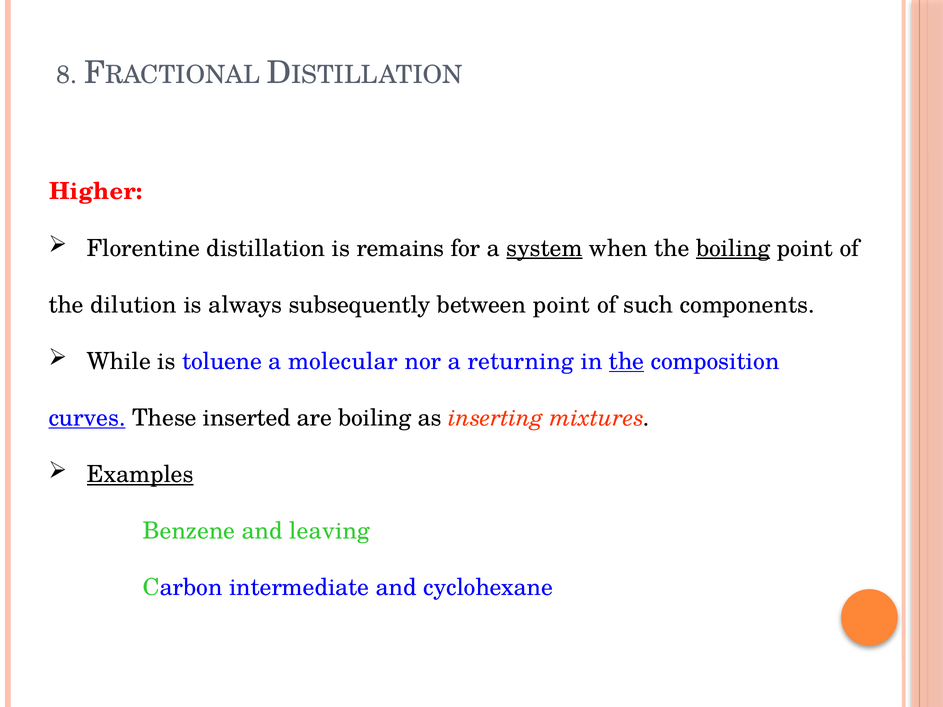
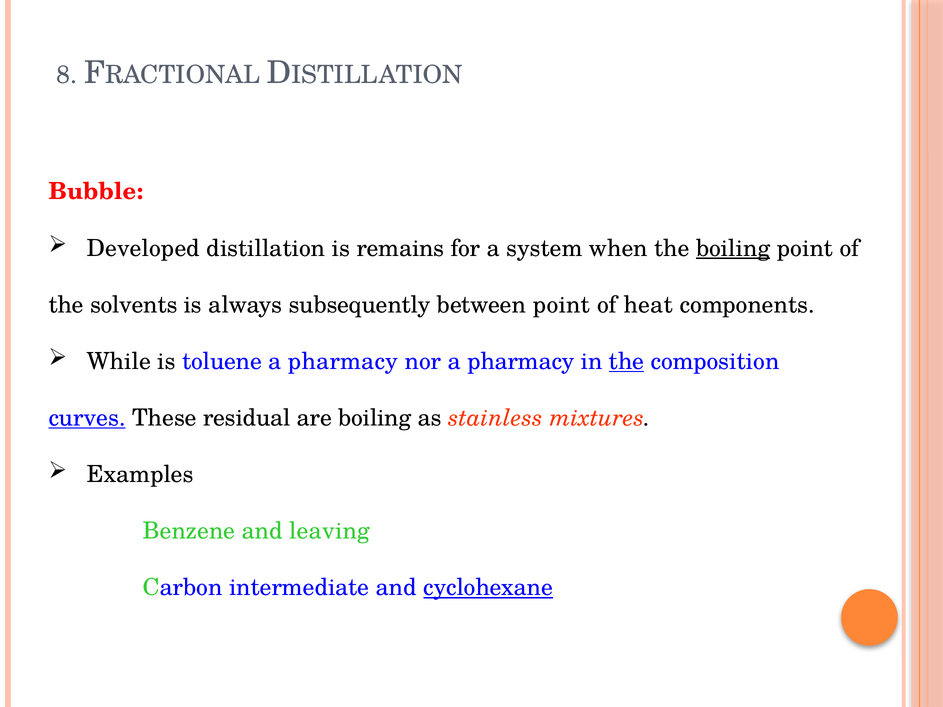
Higher: Higher -> Bubble (96, 192)
Florentine: Florentine -> Developed (143, 248)
system underline: present -> none (544, 248)
dilution: dilution -> solvents (134, 305)
such: such -> heat (648, 305)
molecular: molecular -> pharmacy (343, 361)
nor a returning: returning -> pharmacy (521, 361)
inserted: inserted -> residual (247, 418)
inserting: inserting -> stainless (496, 418)
Examples underline: present -> none (140, 475)
cyclohexane underline: none -> present (488, 588)
